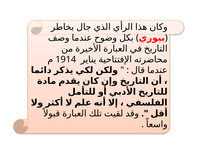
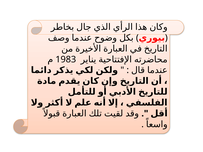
1914: 1914 -> 1983 (66, 59)
